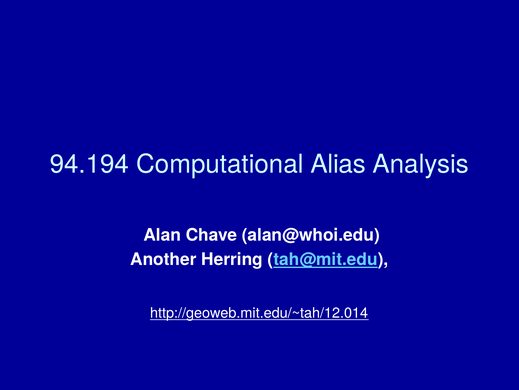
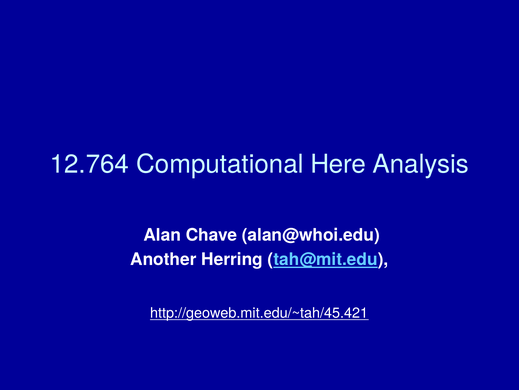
94.194: 94.194 -> 12.764 (89, 164)
Alias: Alias -> Here (338, 164)
http://geoweb.mit.edu/~tah/12.014: http://geoweb.mit.edu/~tah/12.014 -> http://geoweb.mit.edu/~tah/45.421 (259, 312)
